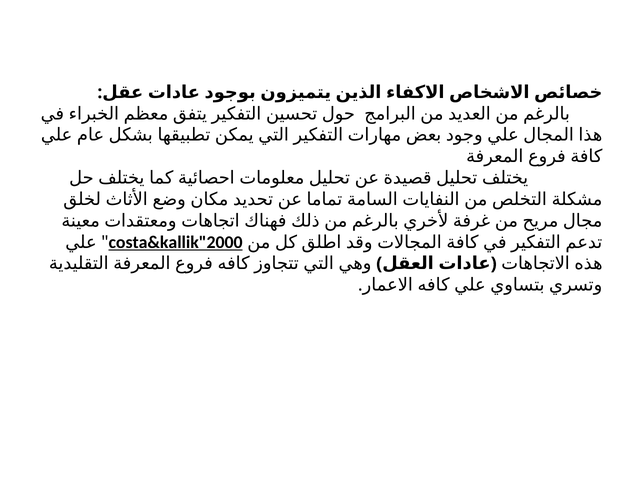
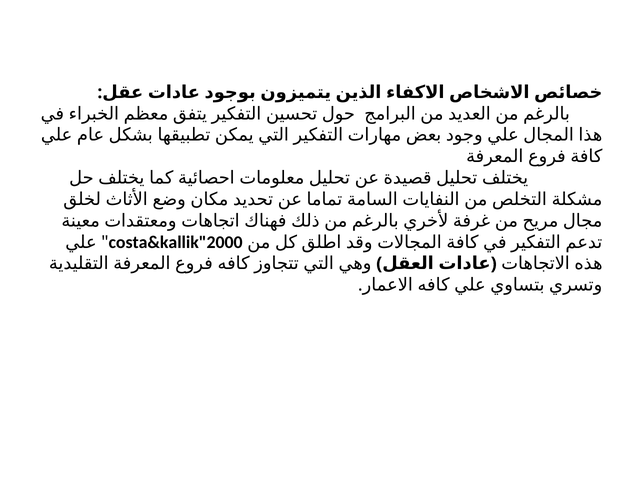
costa&kallik"2000 underline: present -> none (176, 242)
